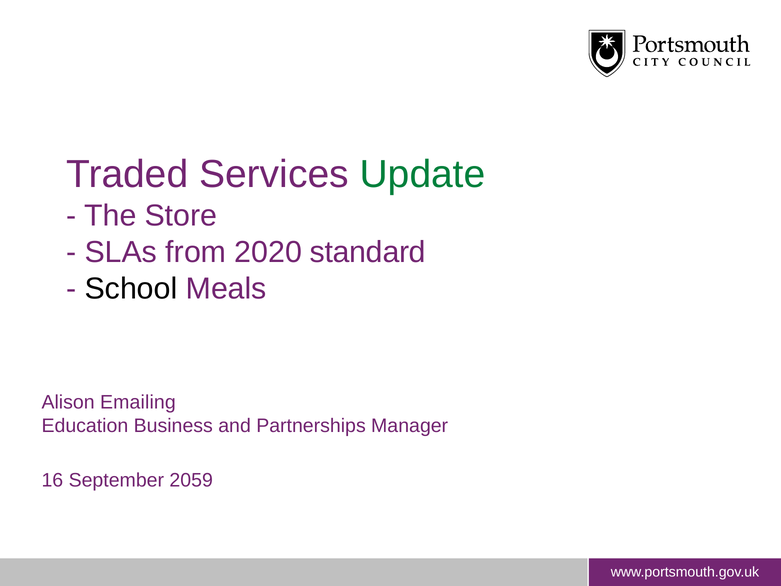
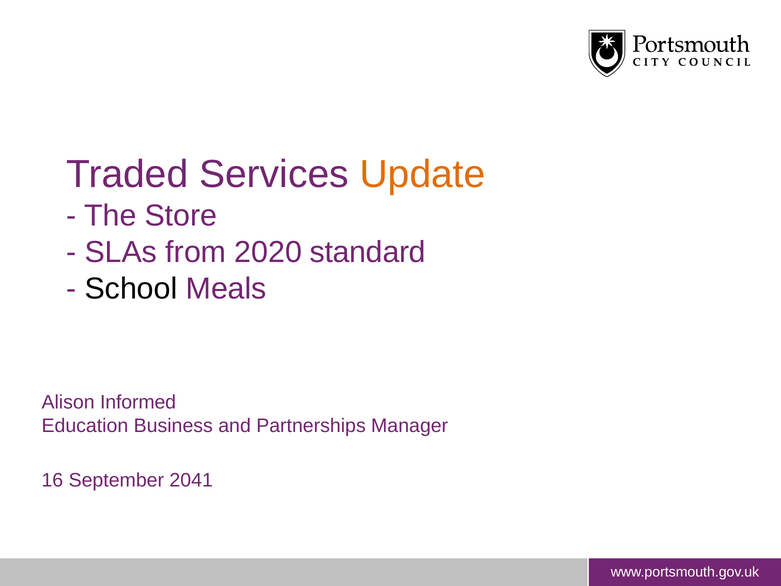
Update colour: green -> orange (423, 174)
Emailing: Emailing -> Informed (138, 402)
2059: 2059 -> 2041 (191, 480)
